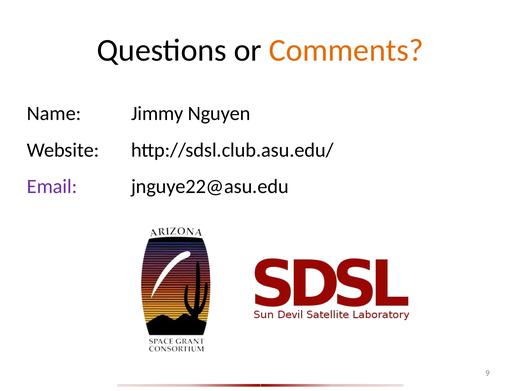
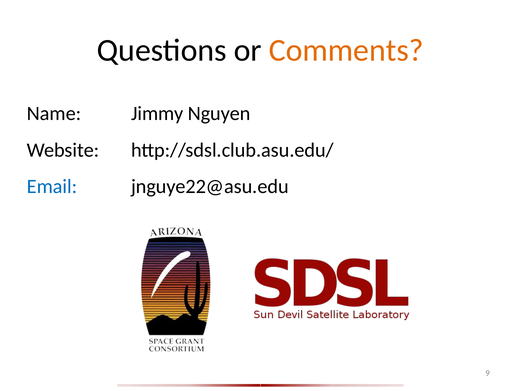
Email colour: purple -> blue (52, 186)
